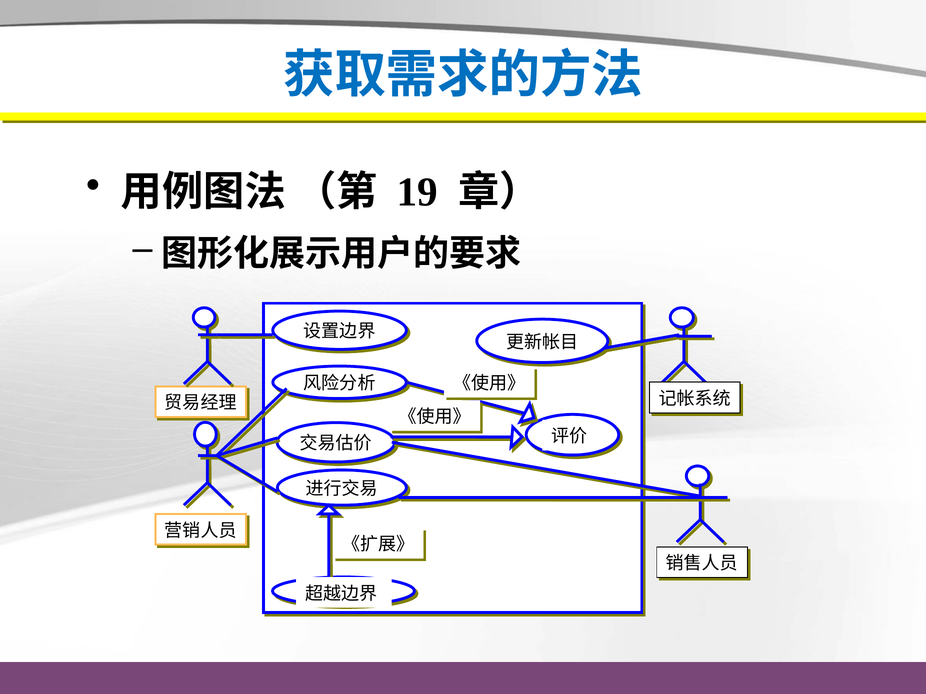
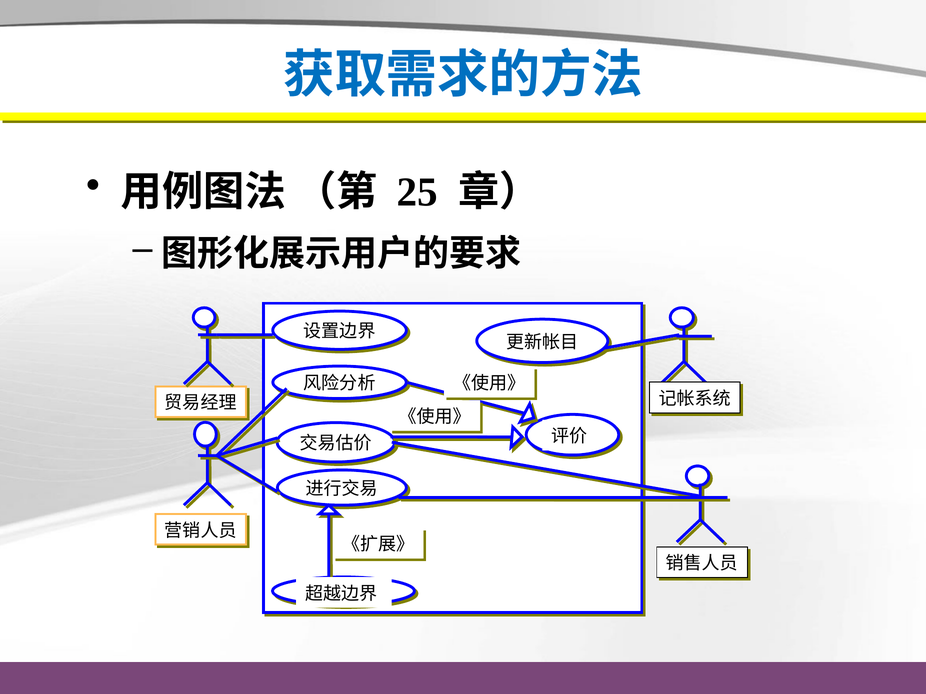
19: 19 -> 25 (417, 192)
